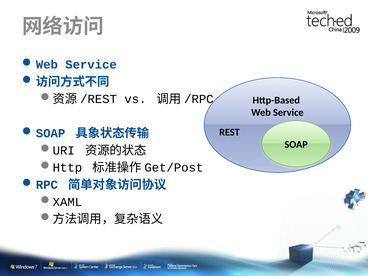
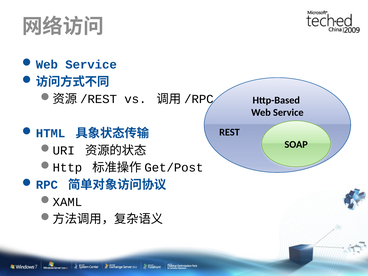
SOAP: SOAP -> HTML (51, 133)
